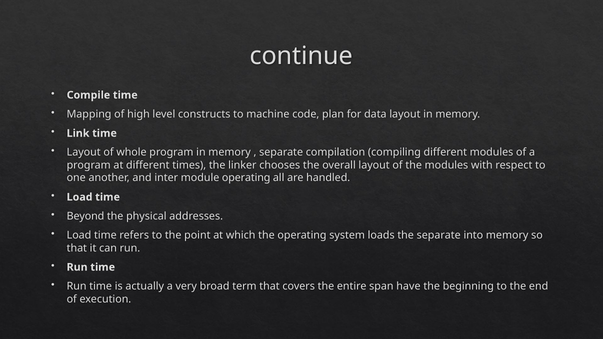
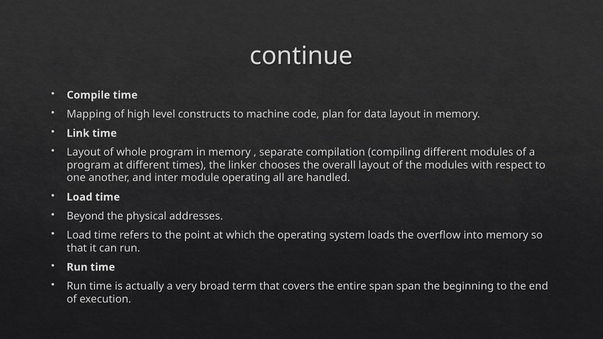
the separate: separate -> overflow (439, 235)
span have: have -> span (408, 286)
